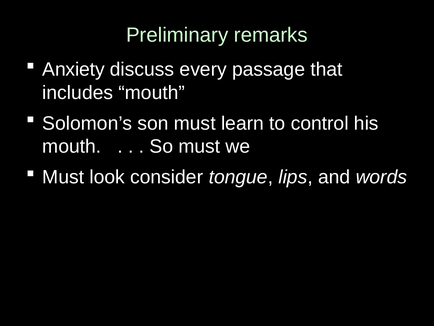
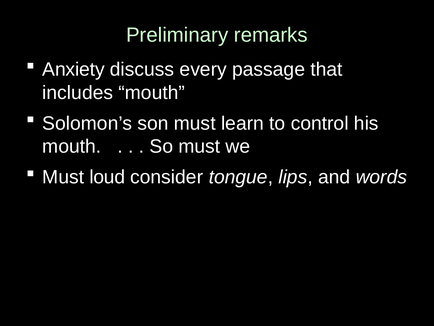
look: look -> loud (107, 177)
